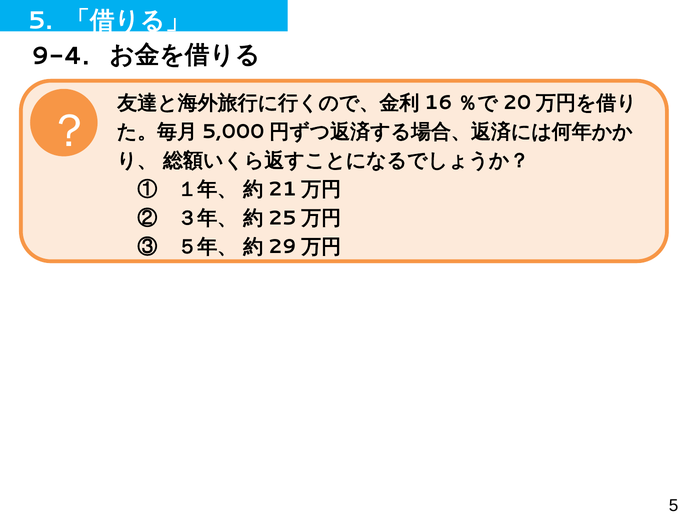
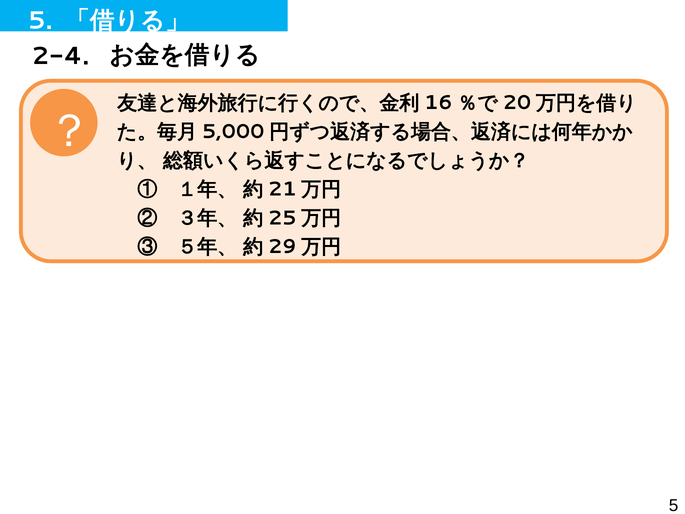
9-4: 9-4 -> 2-4 (60, 56)
